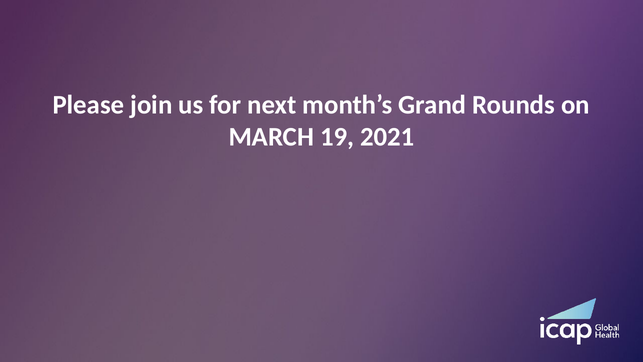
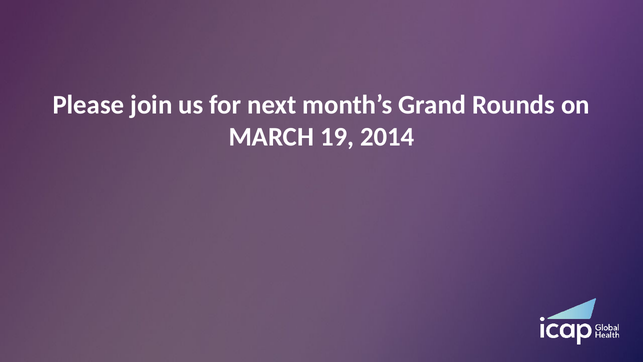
2021: 2021 -> 2014 (387, 137)
